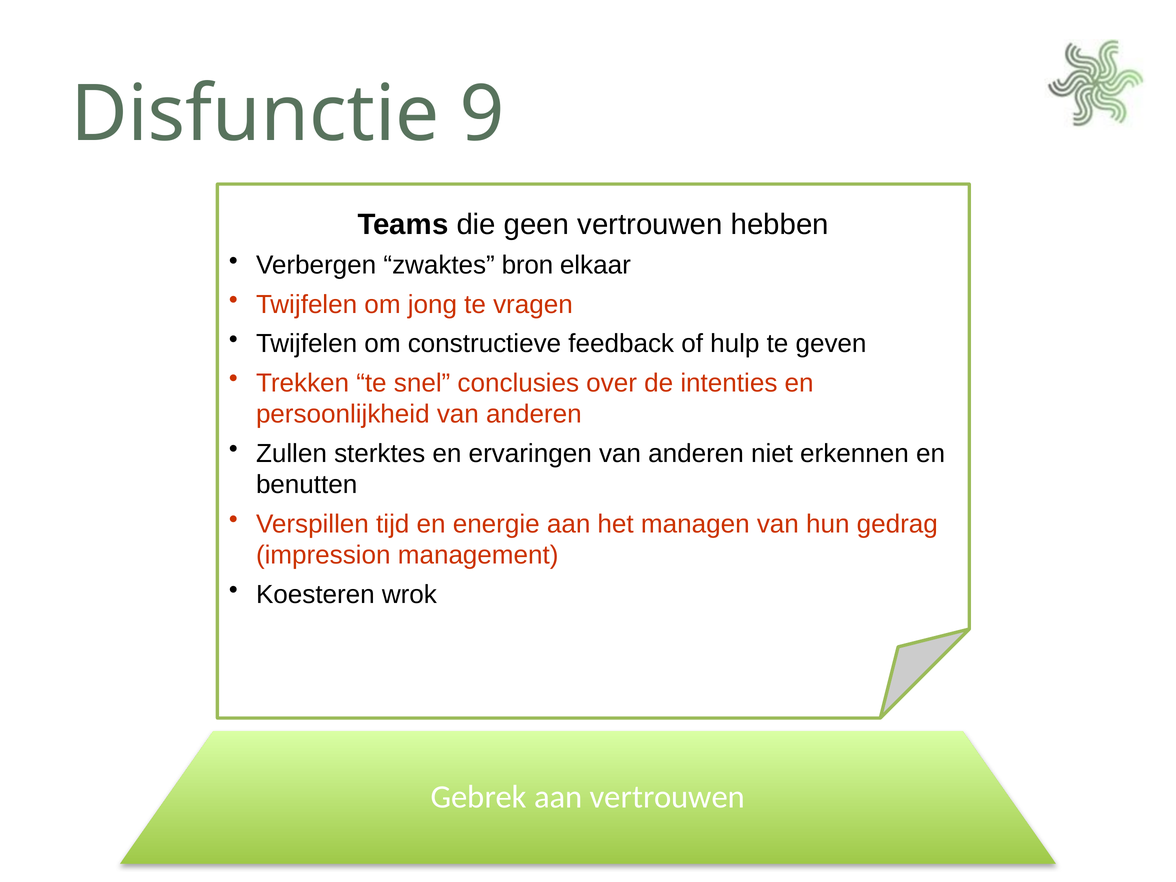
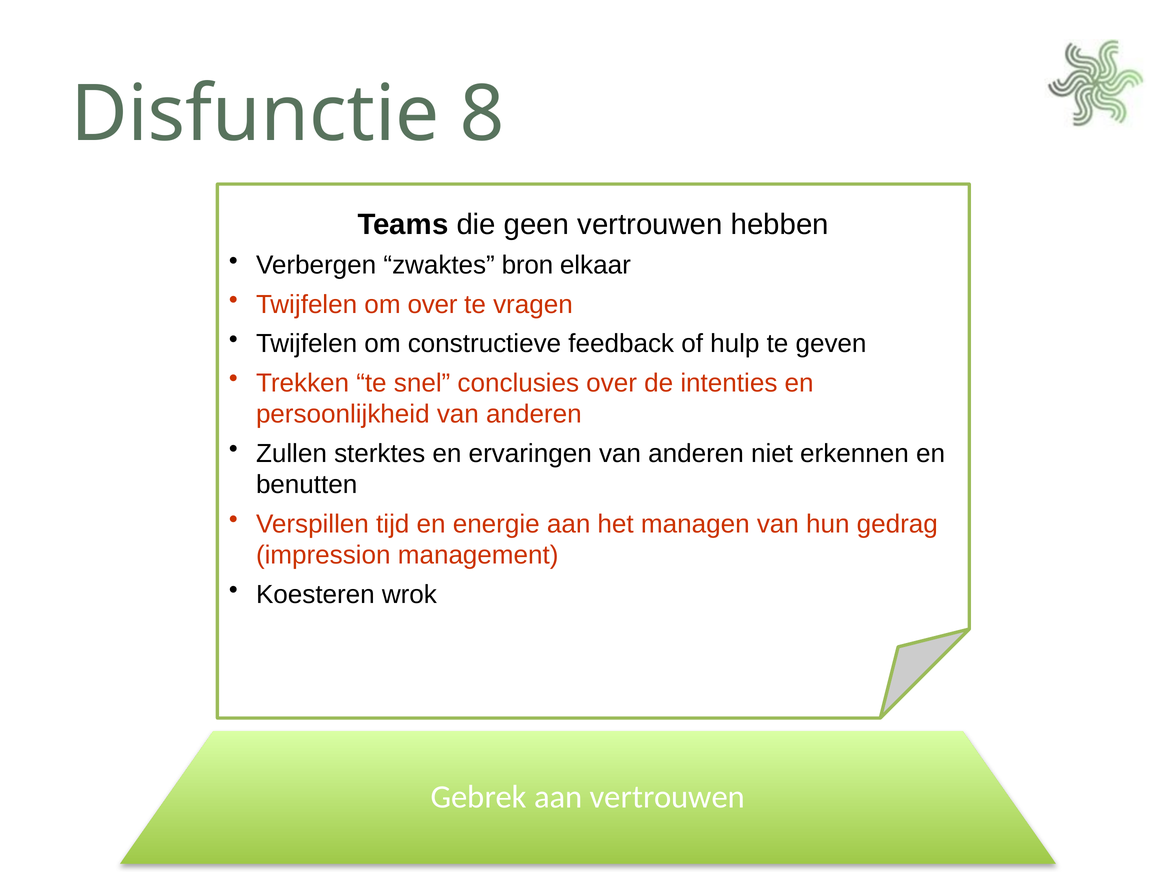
9: 9 -> 8 (482, 114)
om jong: jong -> over (433, 305)
